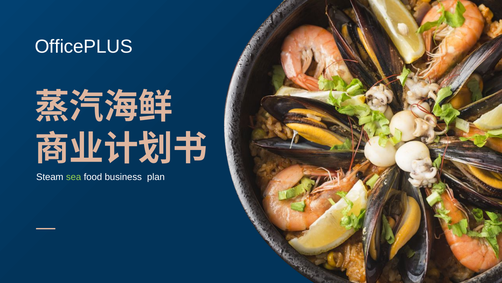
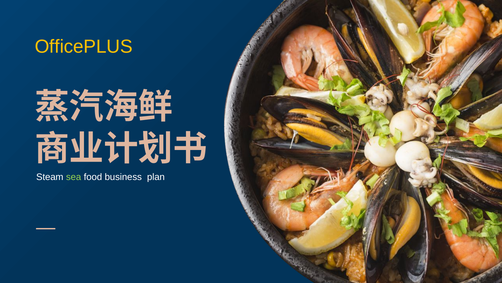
OfficePLUS colour: white -> yellow (84, 47)
